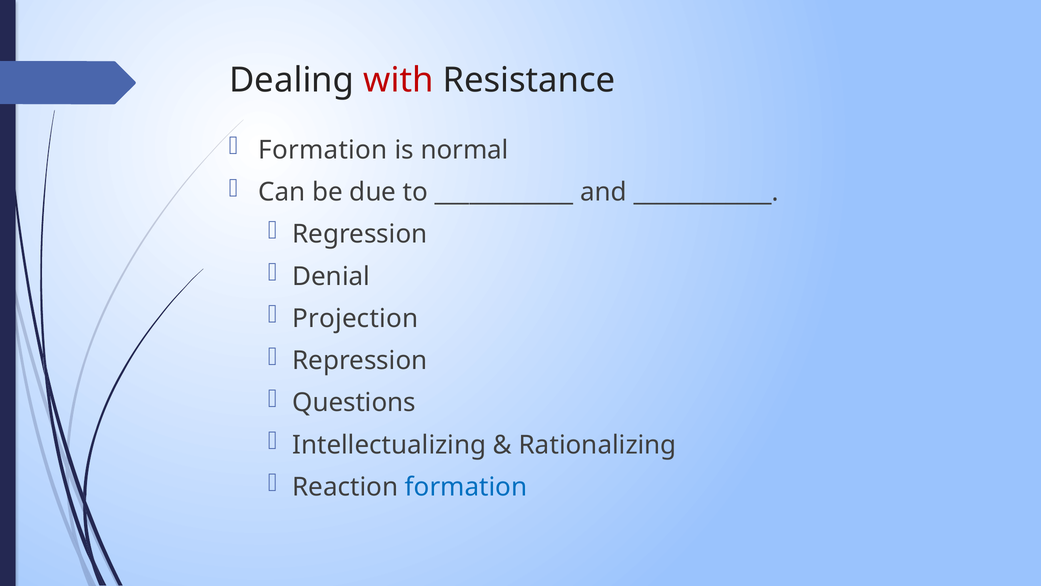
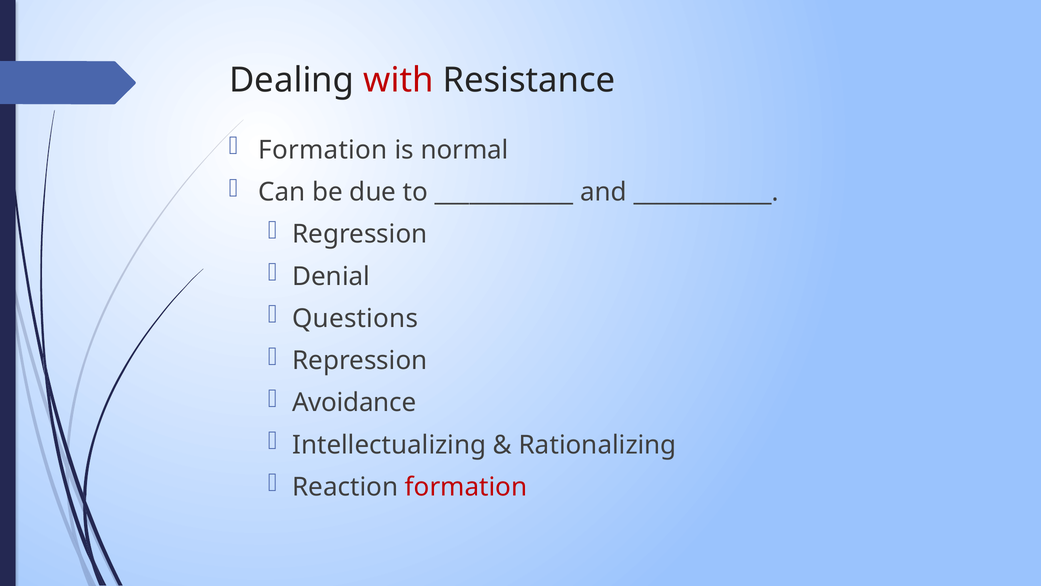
Projection: Projection -> Questions (355, 318)
Questions: Questions -> Avoidance (354, 402)
formation colour: blue -> red (466, 487)
